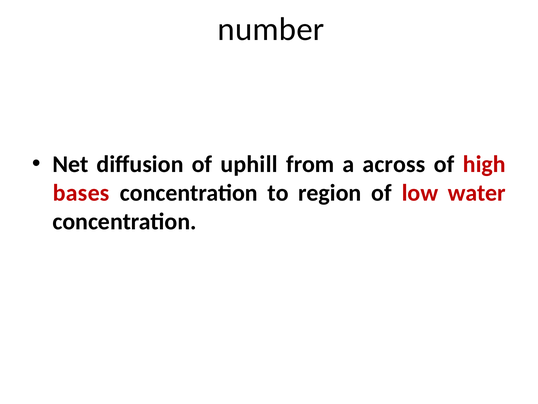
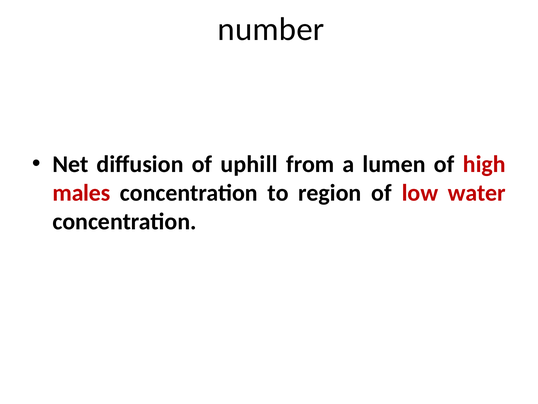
across: across -> lumen (394, 164)
bases: bases -> males (81, 193)
